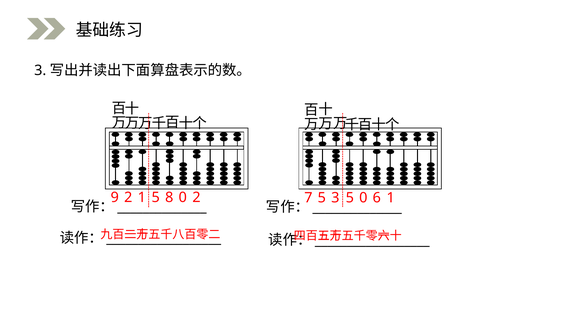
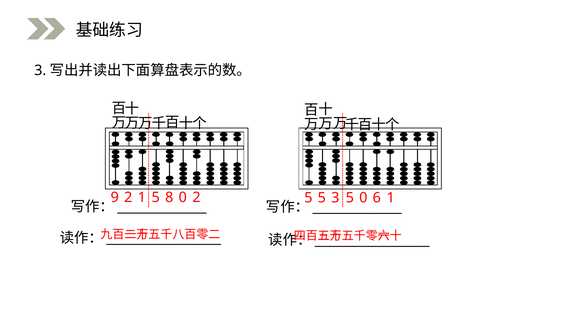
7: 7 -> 5 (308, 198)
